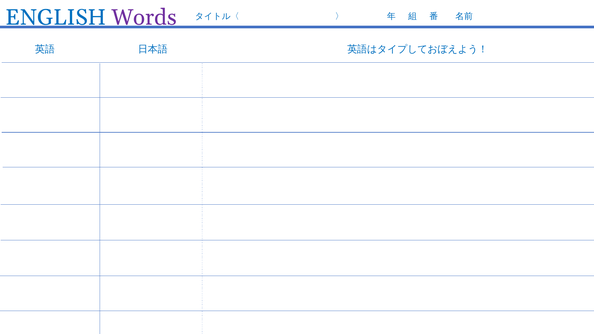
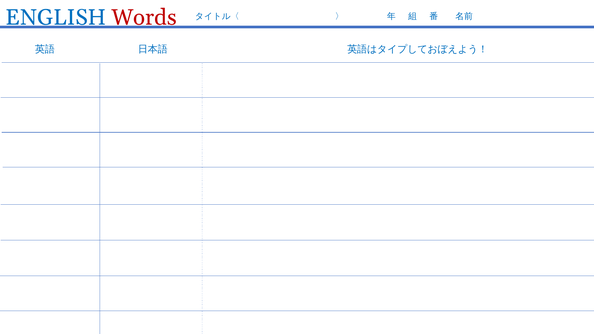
Words colour: purple -> red (144, 18)
